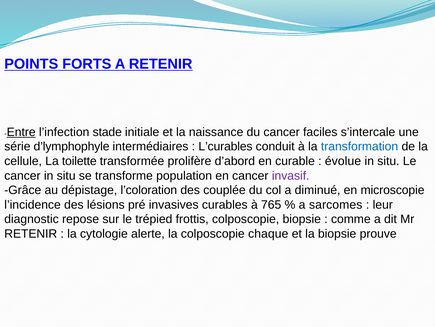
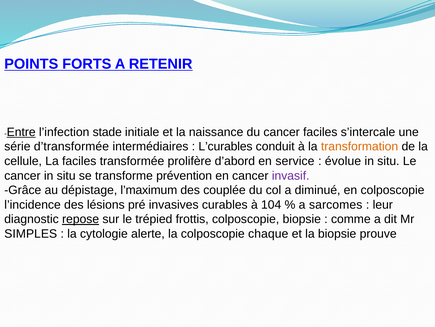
d’lymphophyle: d’lymphophyle -> d’transformée (71, 146)
transformation colour: blue -> orange (360, 146)
La toilette: toilette -> faciles (79, 161)
curable: curable -> service (295, 161)
population: population -> prévention (184, 175)
l’coloration: l’coloration -> l’maximum (149, 190)
en microscopie: microscopie -> colposcopie (393, 190)
765: 765 -> 104 (271, 204)
repose underline: none -> present (81, 219)
RETENIR: RETENIR -> SIMPLES (31, 233)
